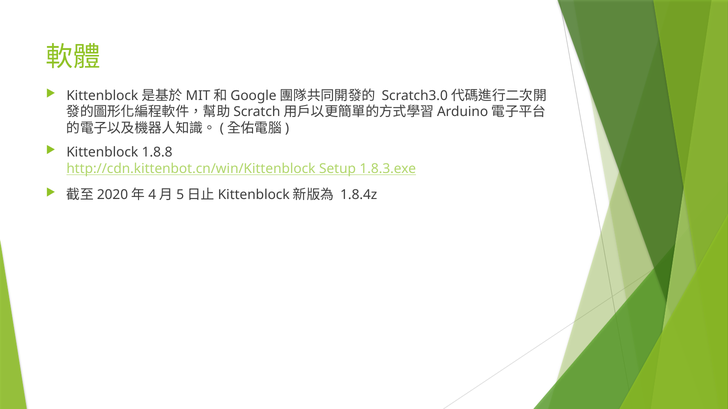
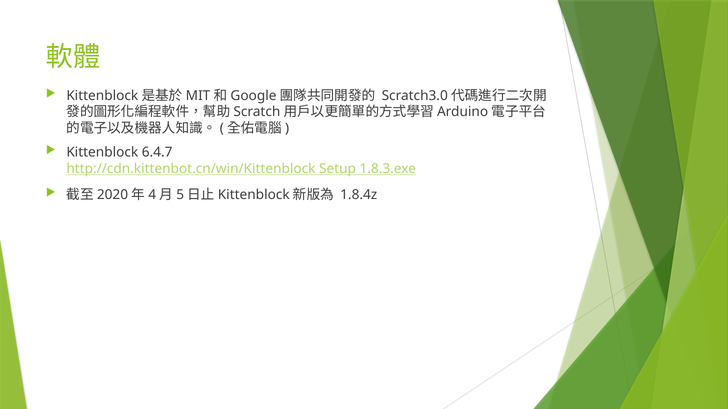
1.8.8: 1.8.8 -> 6.4.7 (157, 152)
